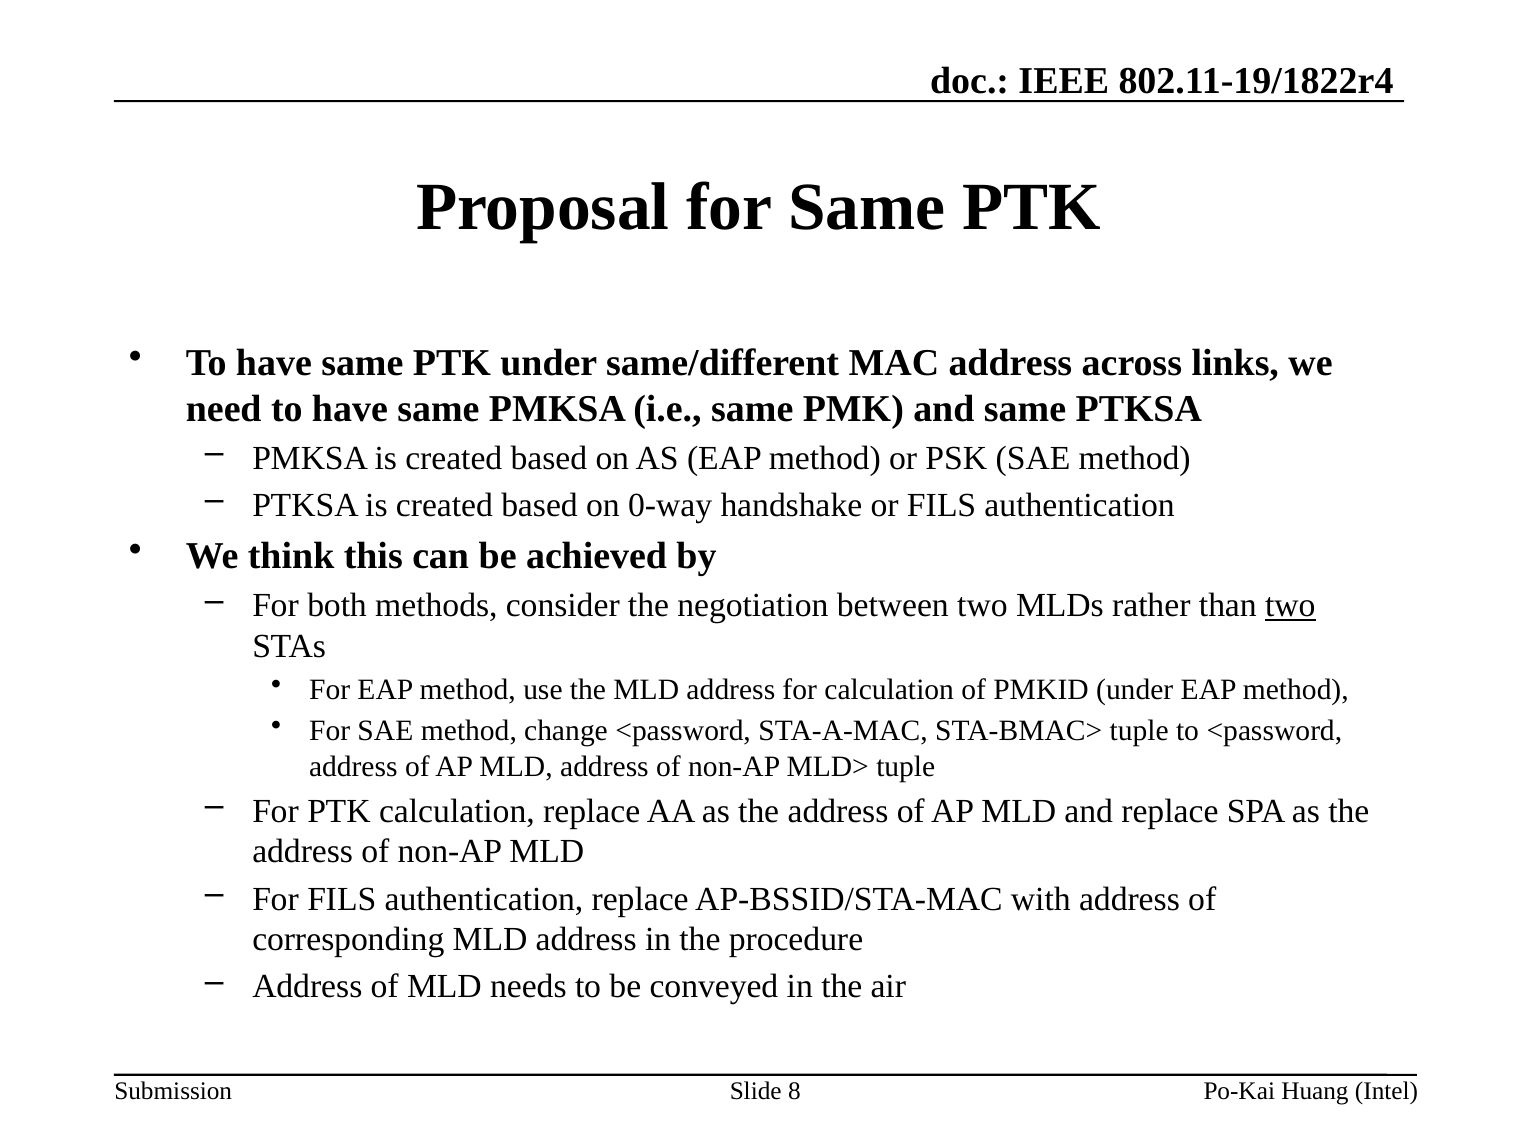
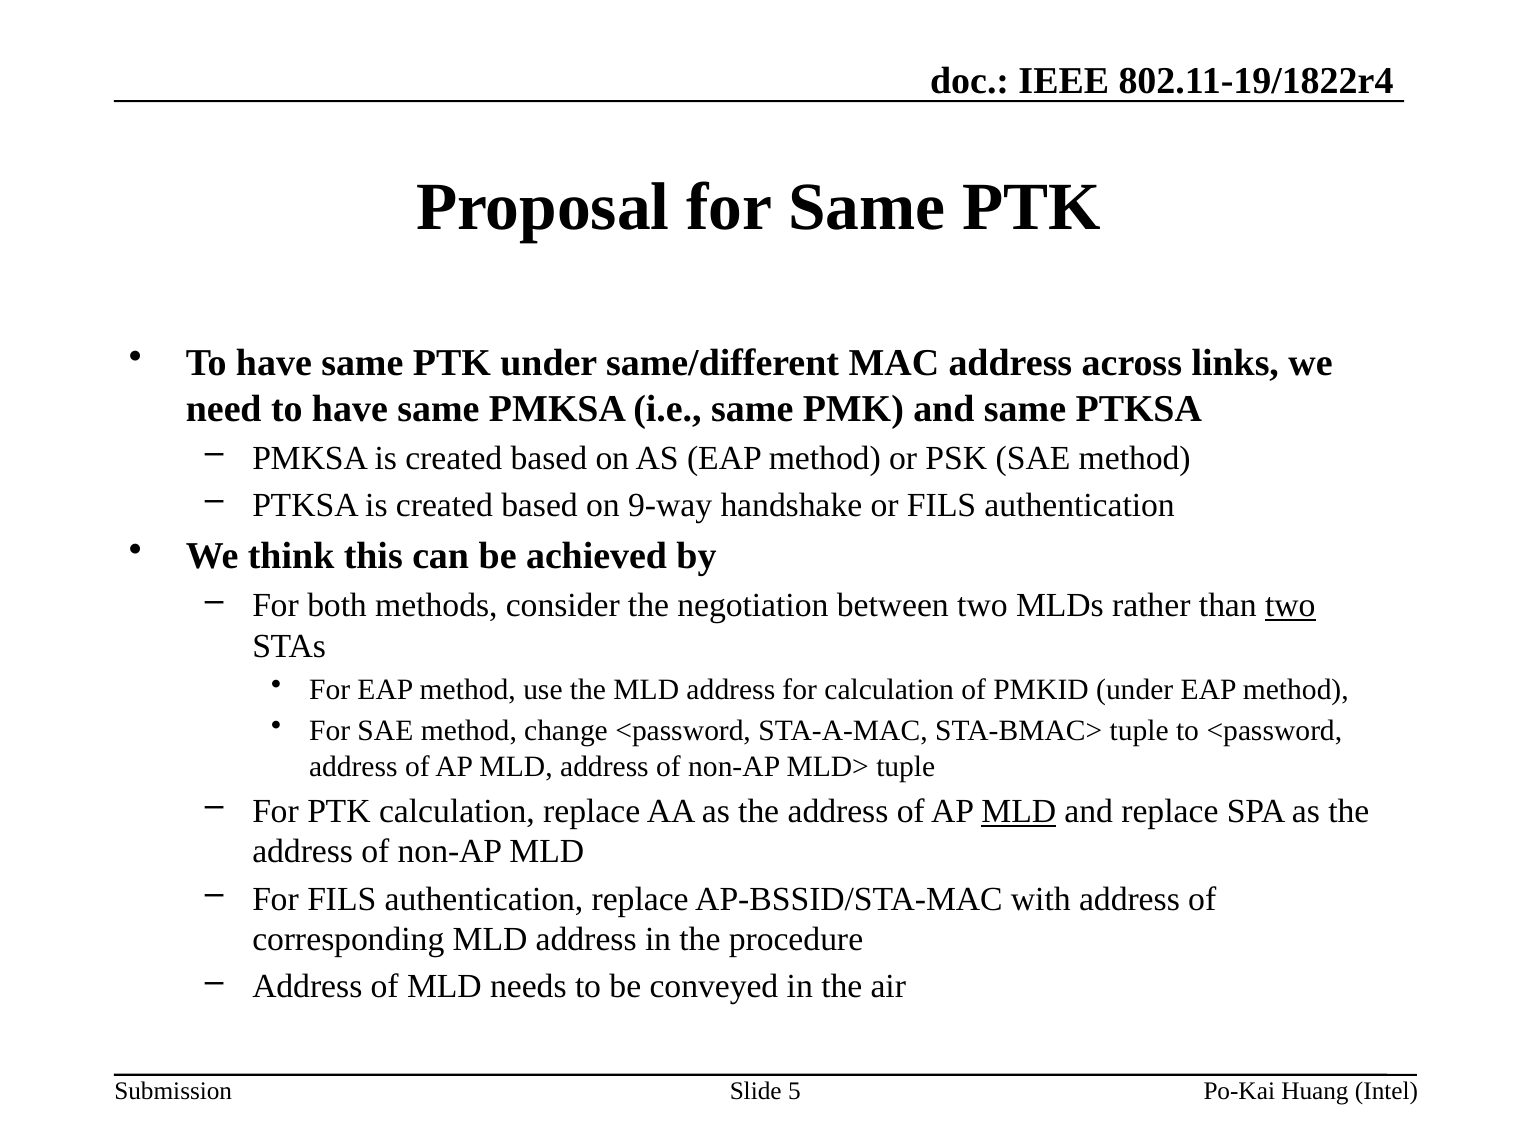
0-way: 0-way -> 9-way (670, 505)
MLD underline: none -> present (1019, 812)
8: 8 -> 5 (794, 1092)
